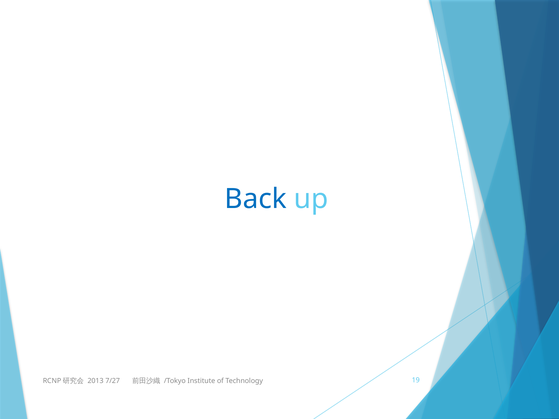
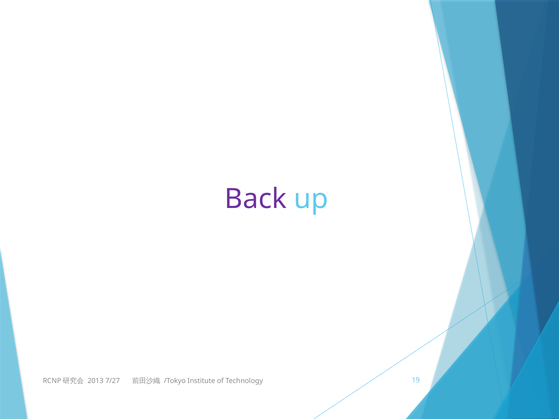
Back colour: blue -> purple (256, 199)
